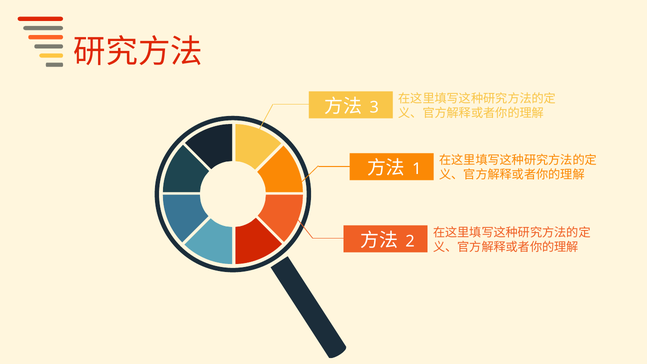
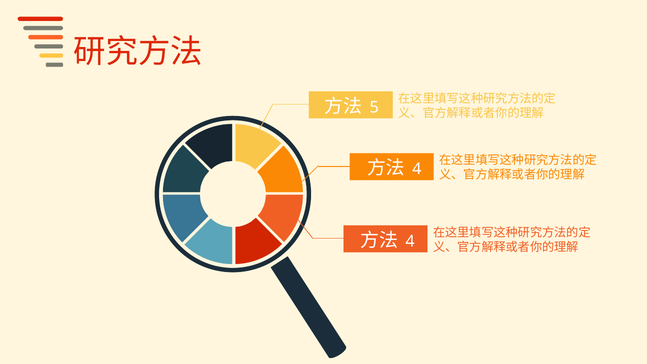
3: 3 -> 5 (374, 107)
1: 1 -> 4 (417, 169)
2: 2 -> 4 (410, 241)
